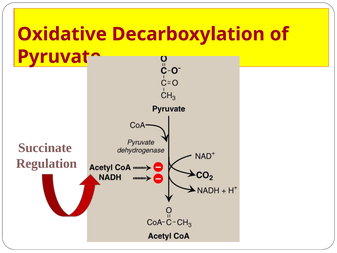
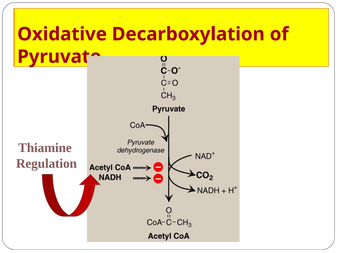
Succinate: Succinate -> Thiamine (45, 148)
